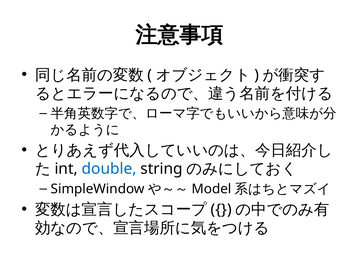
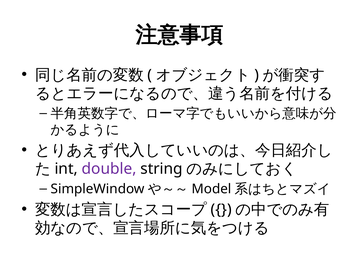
double colour: blue -> purple (109, 169)
